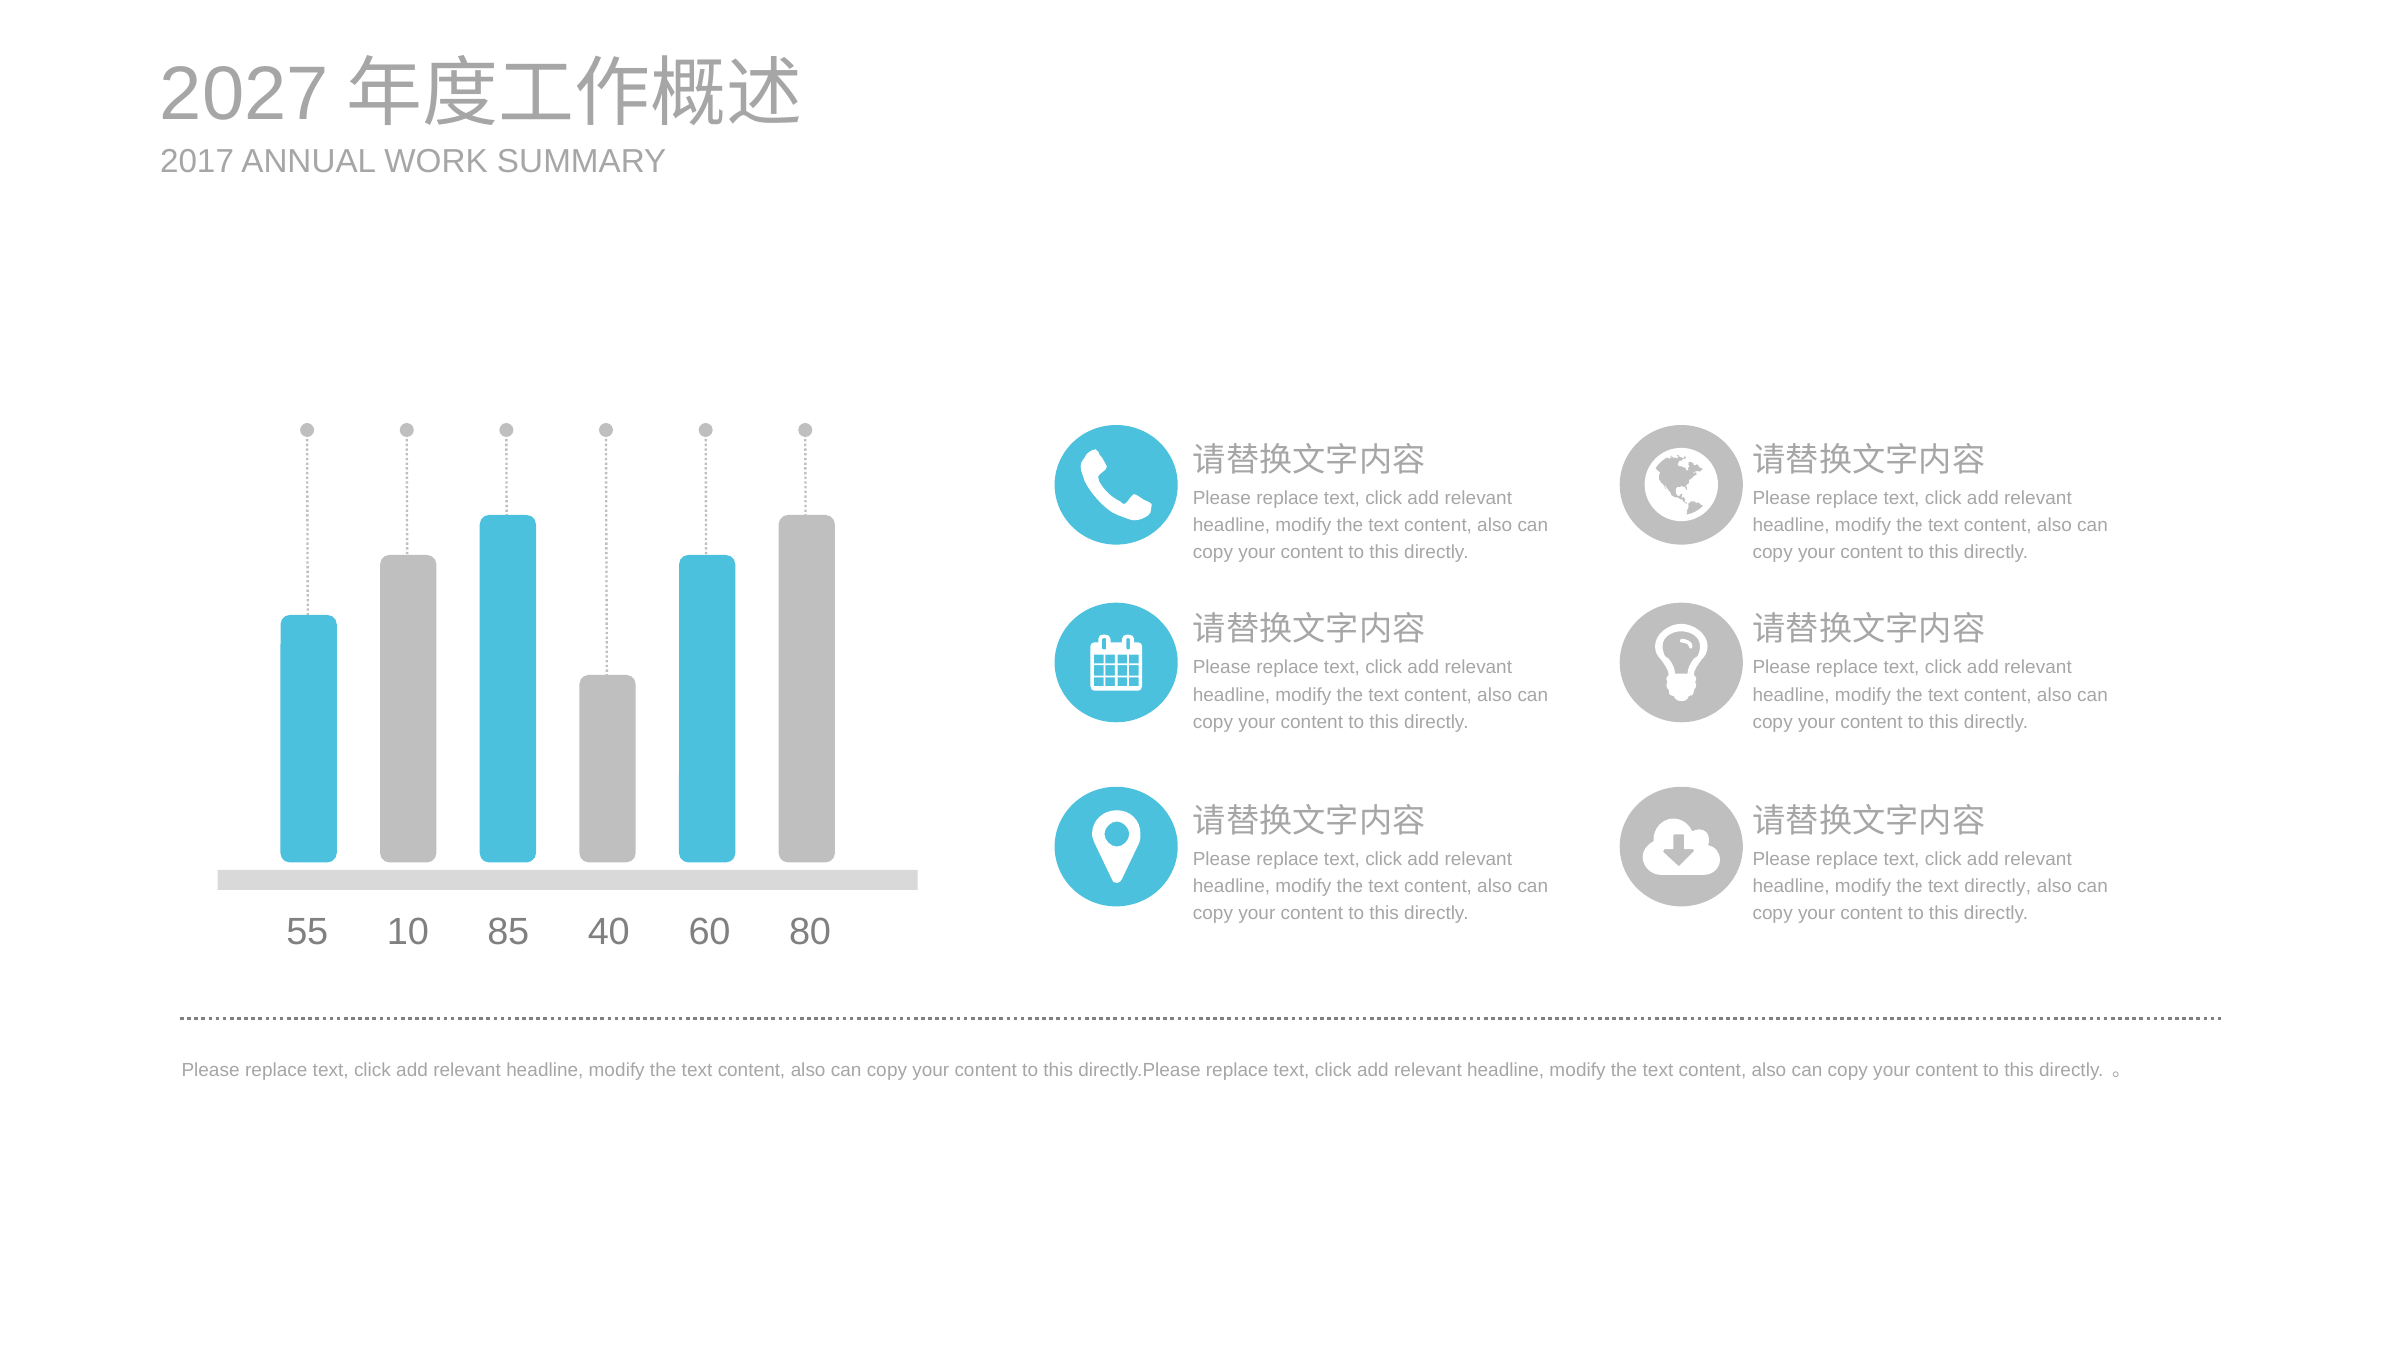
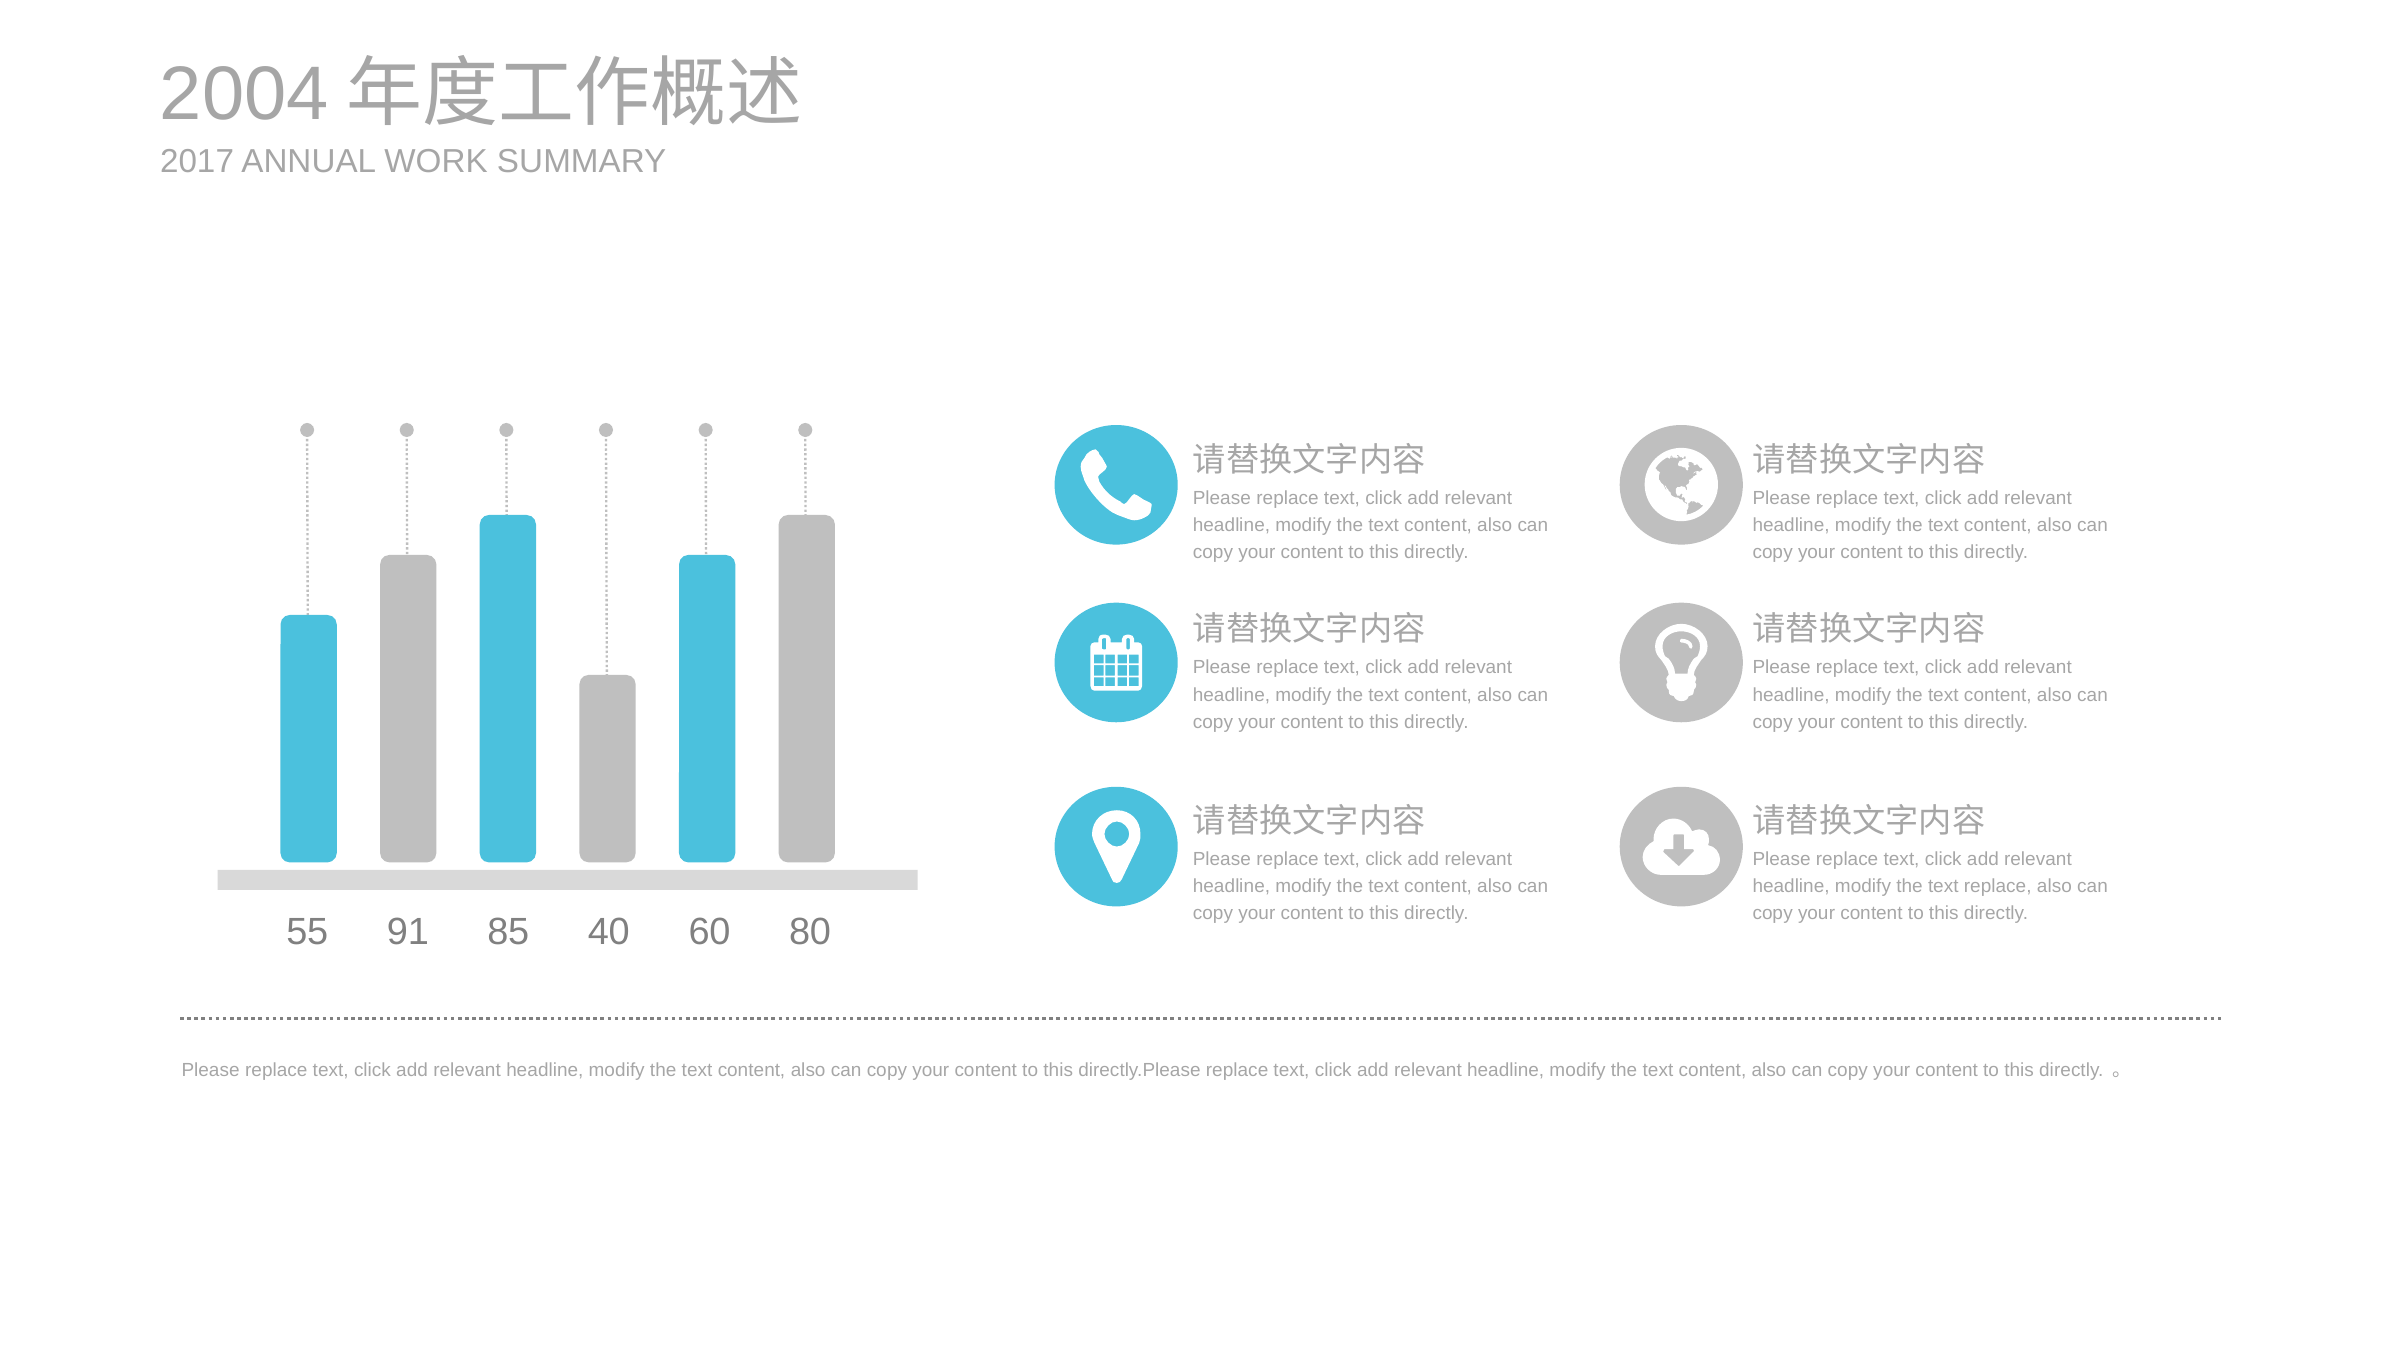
2027: 2027 -> 2004 (244, 95)
text directly: directly -> replace (1998, 887)
10: 10 -> 91 (408, 933)
